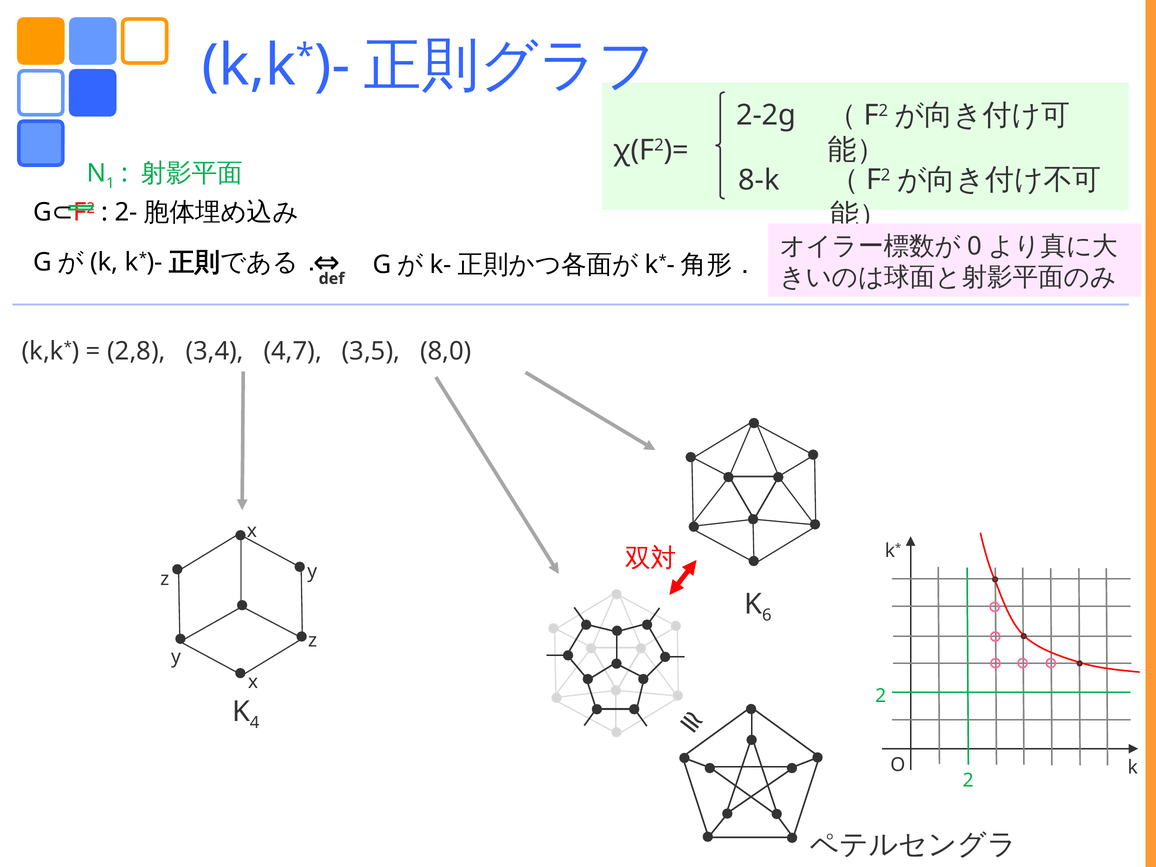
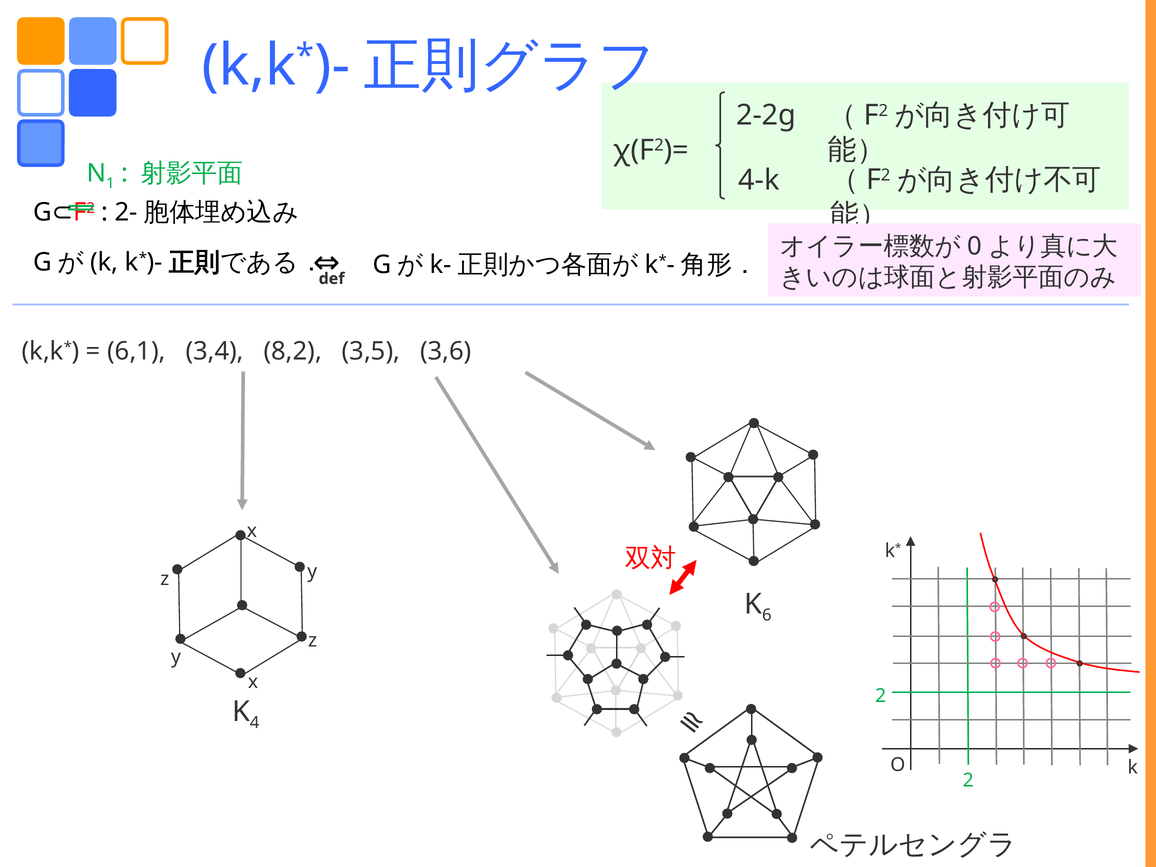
8-k: 8-k -> 4-k (759, 180)
2,8: 2,8 -> 6,1 (136, 352)
4,7: 4,7 -> 8,2 (293, 352)
8,0: 8,0 -> 3,6 (446, 352)
